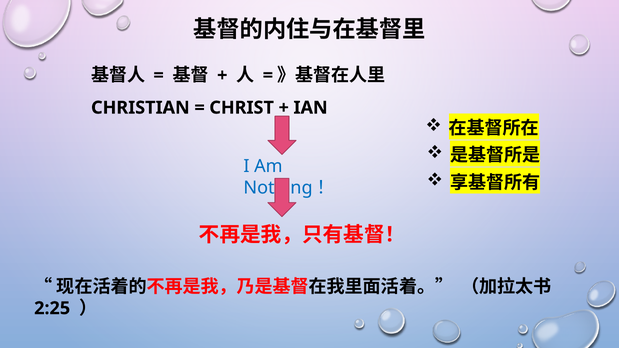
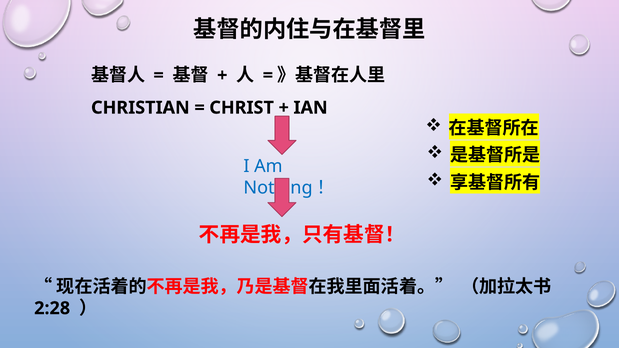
2:25: 2:25 -> 2:28 (52, 308)
